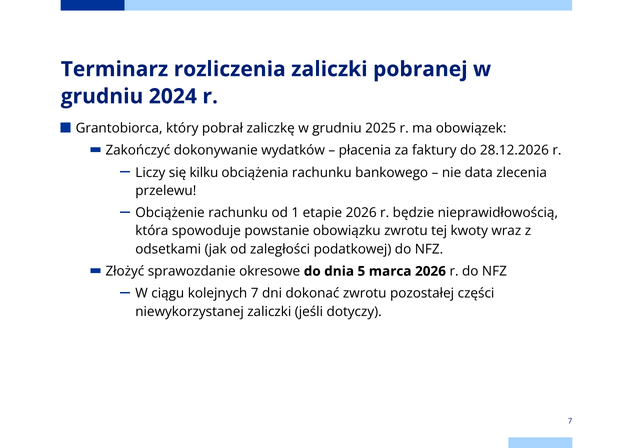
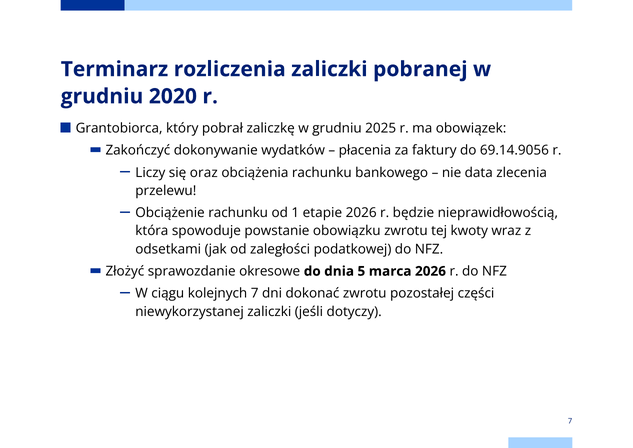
2024: 2024 -> 2020 (173, 96)
28.12.2026: 28.12.2026 -> 69.14.9056 (514, 150)
kilku: kilku -> oraz (204, 172)
